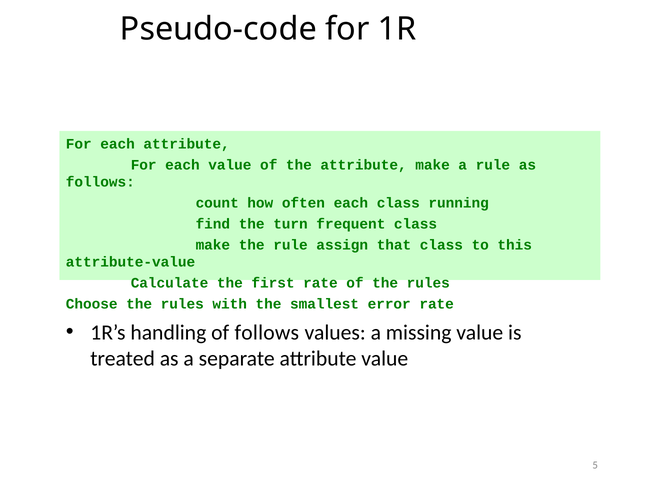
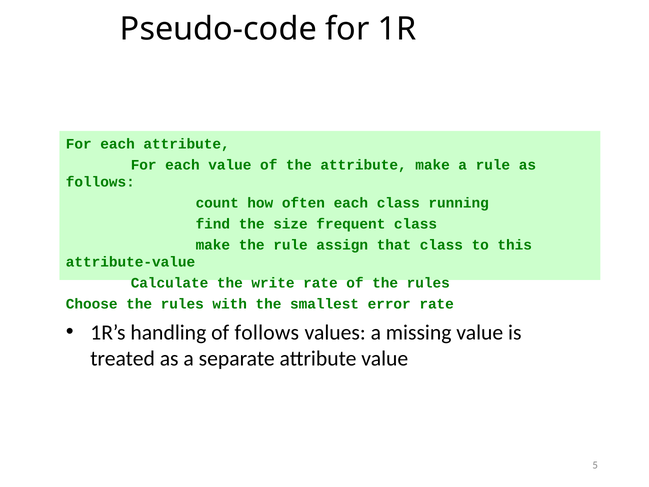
turn: turn -> size (291, 224)
first: first -> write (273, 283)
